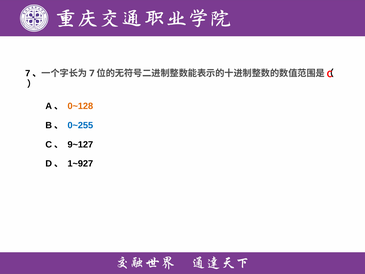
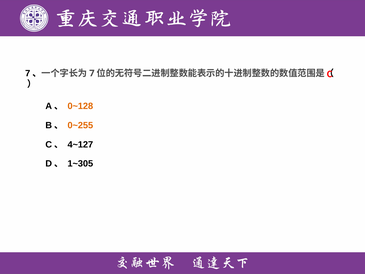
0~255 colour: blue -> orange (80, 125)
9~127: 9~127 -> 4~127 (80, 144)
1~927: 1~927 -> 1~305 (80, 164)
